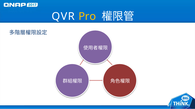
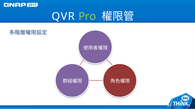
Pro colour: yellow -> light green (87, 17)
